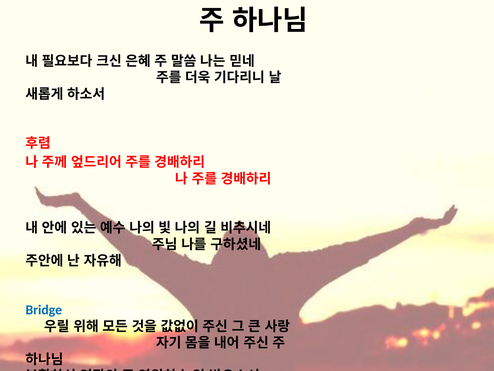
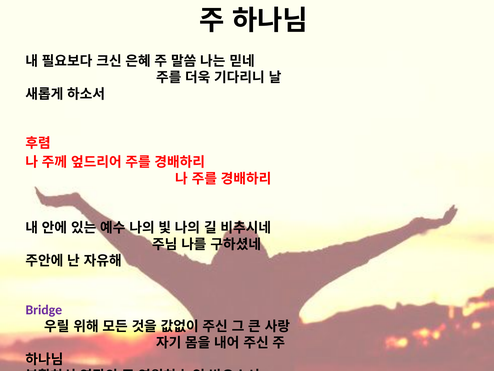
Bridge colour: blue -> purple (44, 310)
